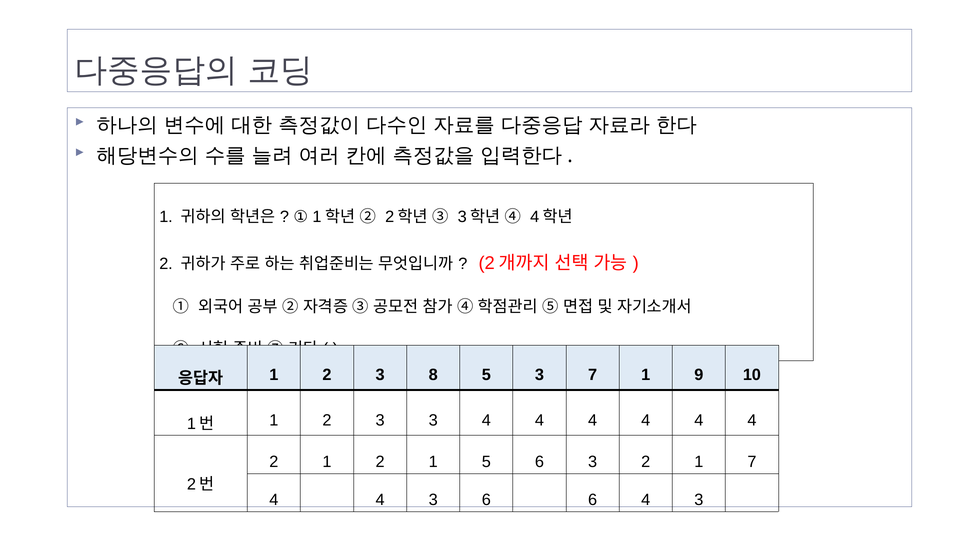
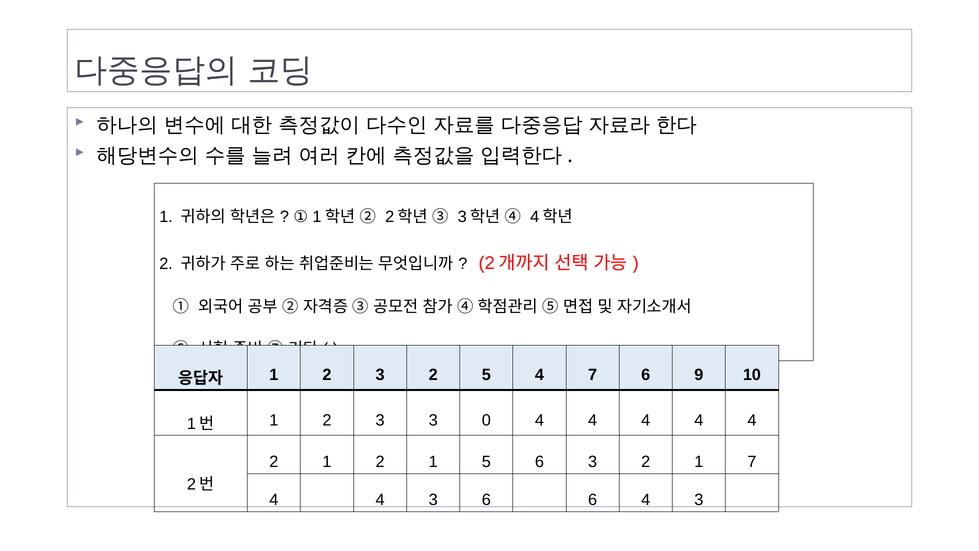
2 3 8: 8 -> 2 (433, 375)
5 3: 3 -> 4 (539, 375)
7 1: 1 -> 6 (646, 375)
3 4: 4 -> 0 (486, 420)
